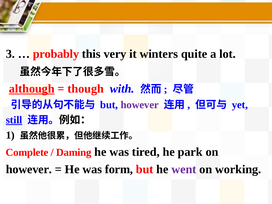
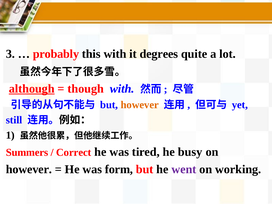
this very: very -> with (115, 54)
winters: winters -> degrees (159, 54)
however colour: purple -> orange (140, 105)
still underline: present -> none (14, 120)
Complete: Complete -> Summers (27, 152)
Daming: Daming -> Correct (74, 152)
park: park -> busy (190, 152)
